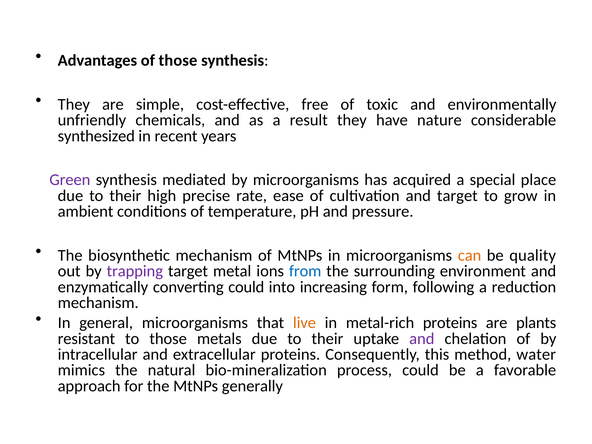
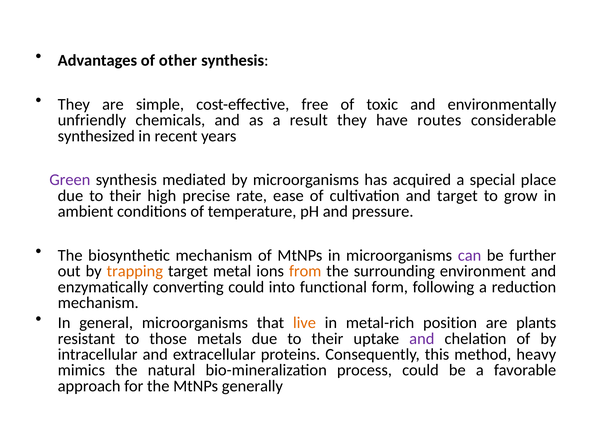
of those: those -> other (178, 60)
nature: nature -> routes (439, 120)
can colour: orange -> purple (470, 255)
quality: quality -> further (533, 255)
trapping colour: purple -> orange (135, 271)
from colour: blue -> orange (305, 271)
increasing: increasing -> functional (333, 287)
metal-rich proteins: proteins -> position (450, 323)
water: water -> heavy (536, 354)
